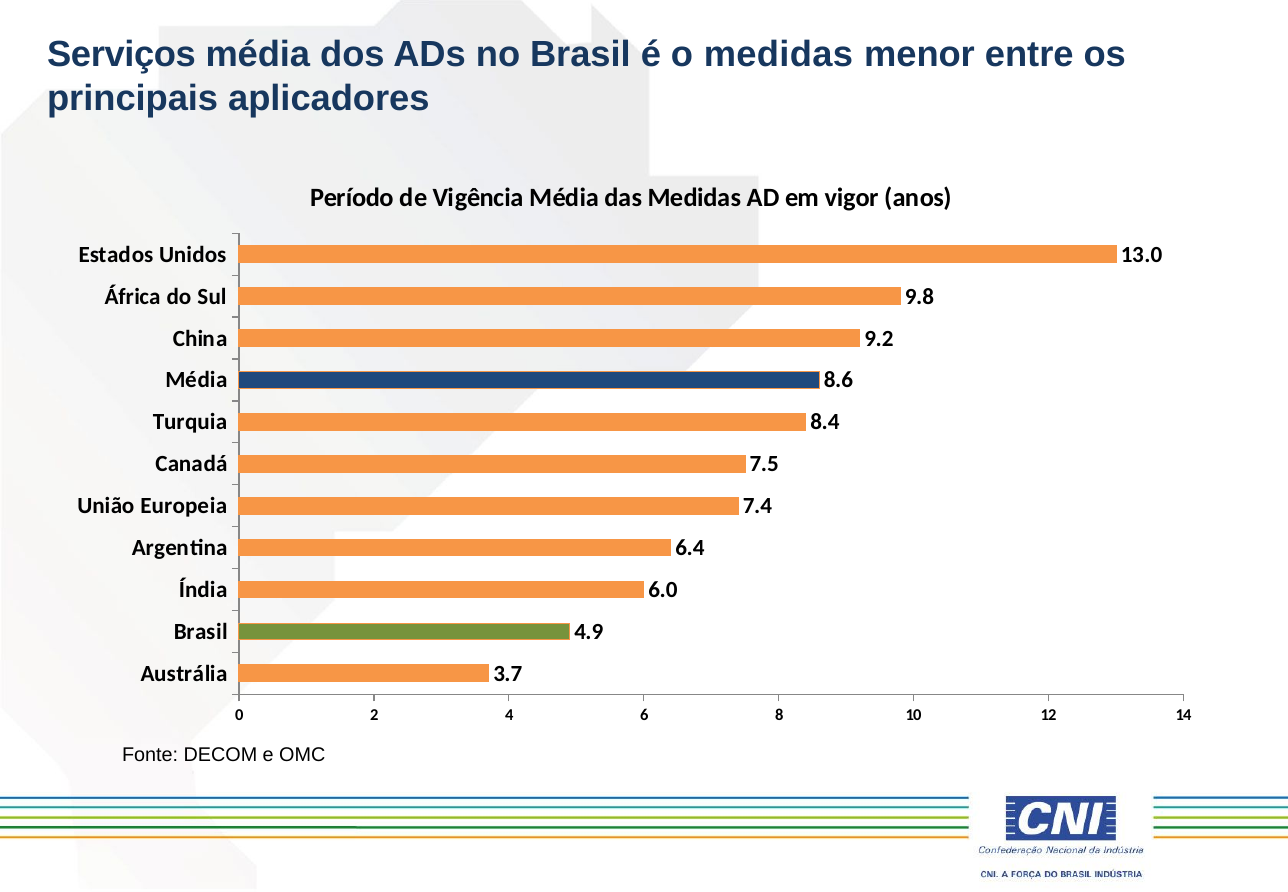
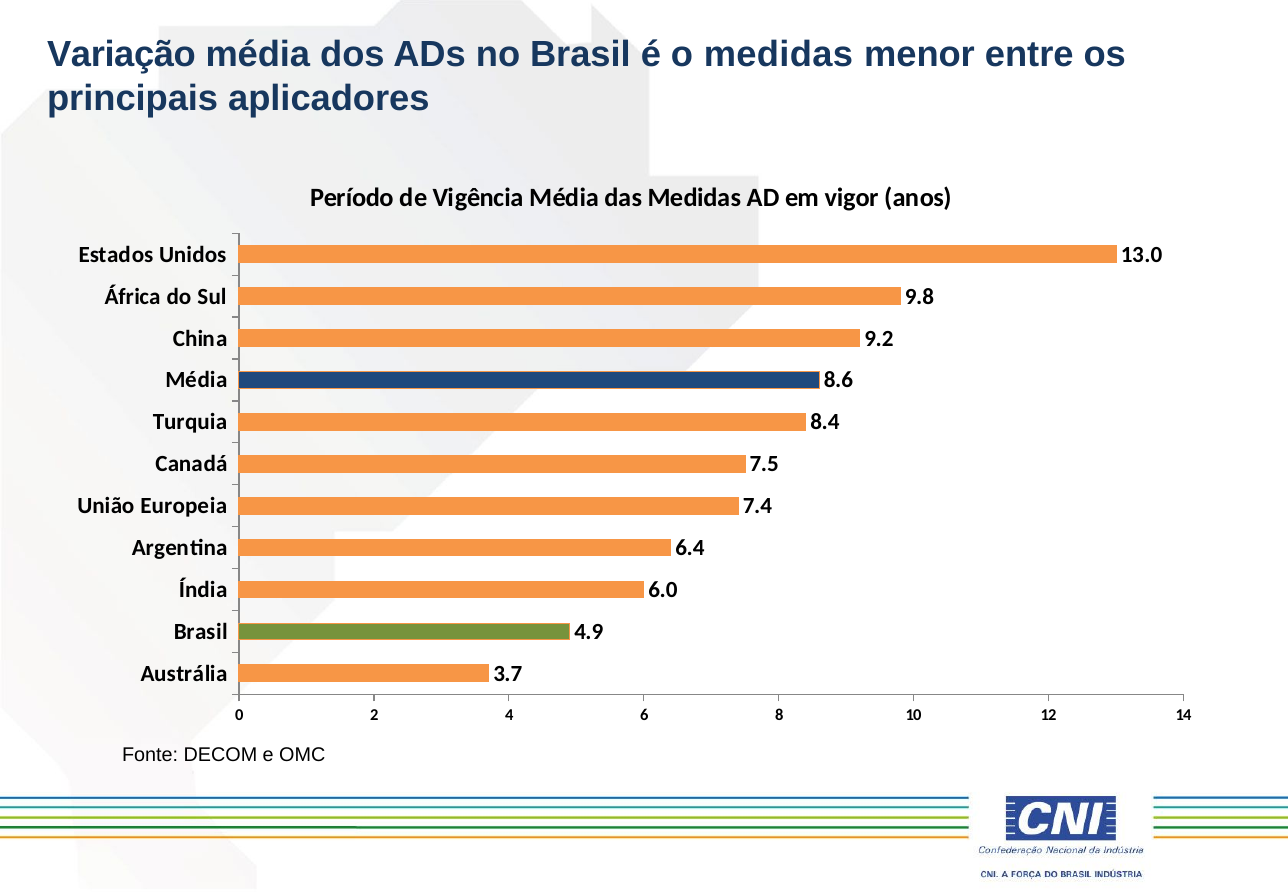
Serviços: Serviços -> Variação (121, 55)
